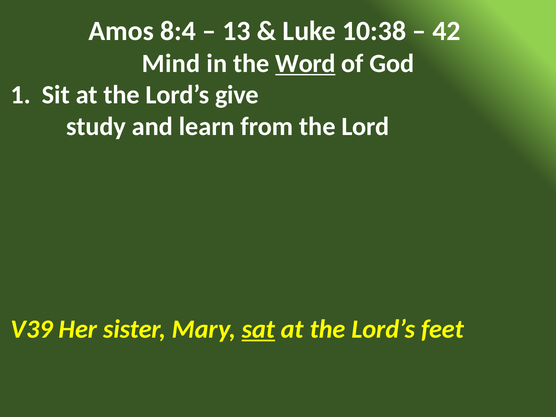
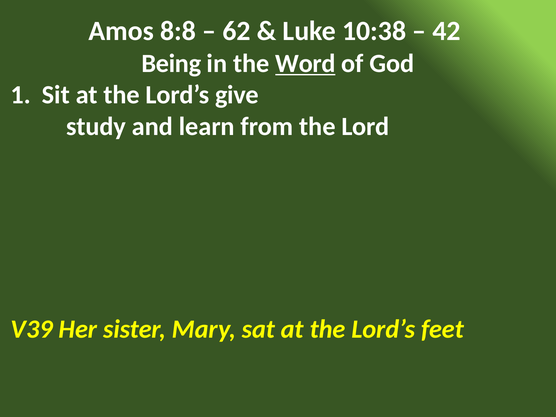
8:4: 8:4 -> 8:8 (178, 31)
13: 13 -> 62 (236, 31)
Mind: Mind -> Being (171, 63)
sat underline: present -> none (258, 329)
